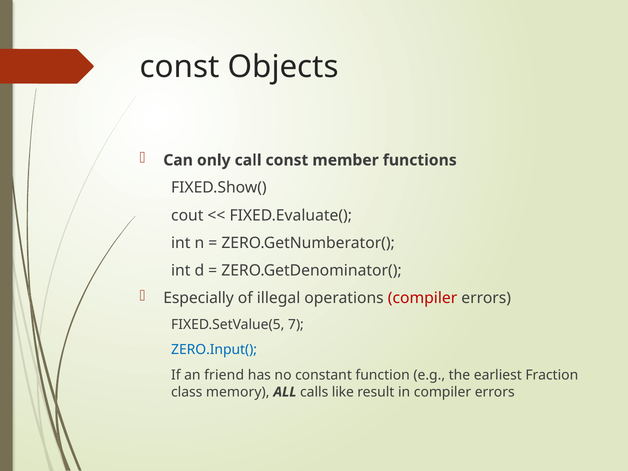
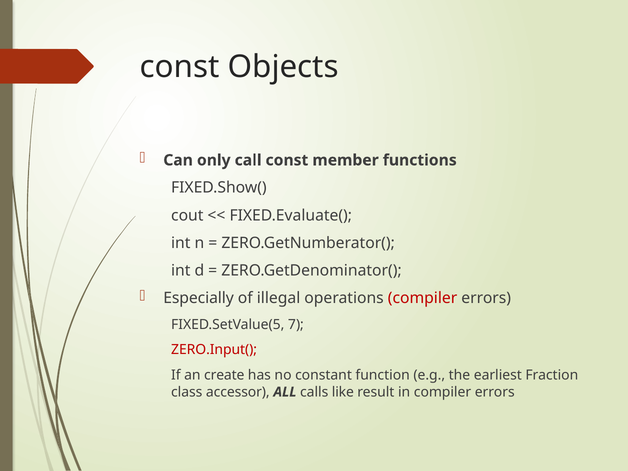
ZERO.Input( colour: blue -> red (214, 350)
friend: friend -> create (224, 375)
memory: memory -> accessor (238, 392)
